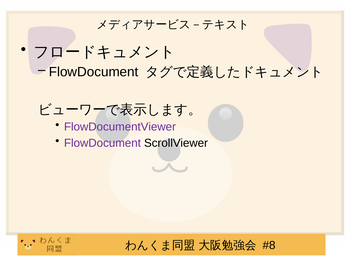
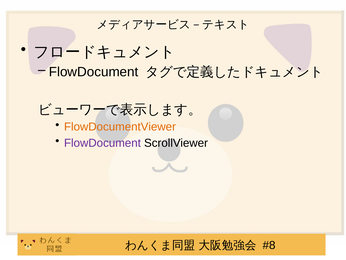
FlowDocumentViewer colour: purple -> orange (120, 127)
